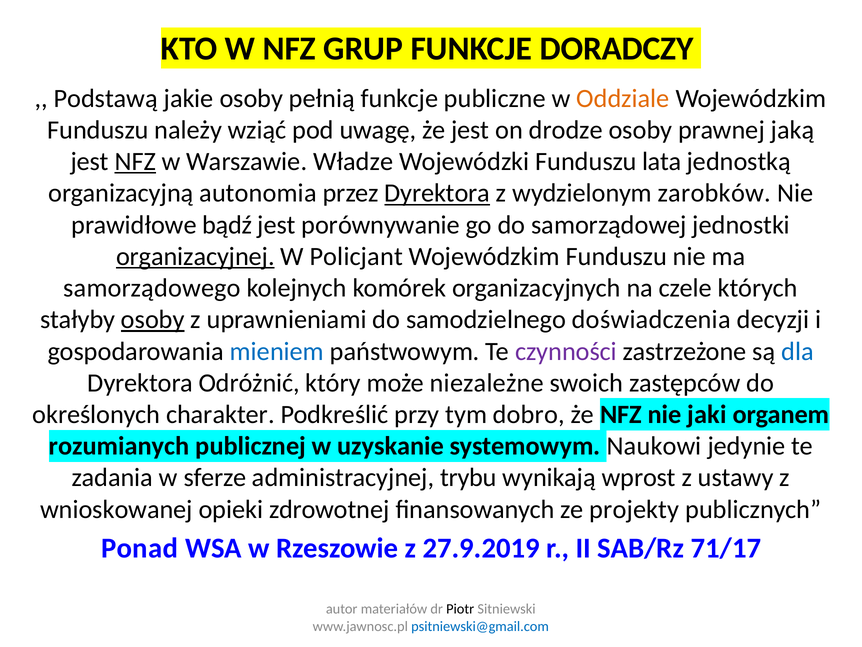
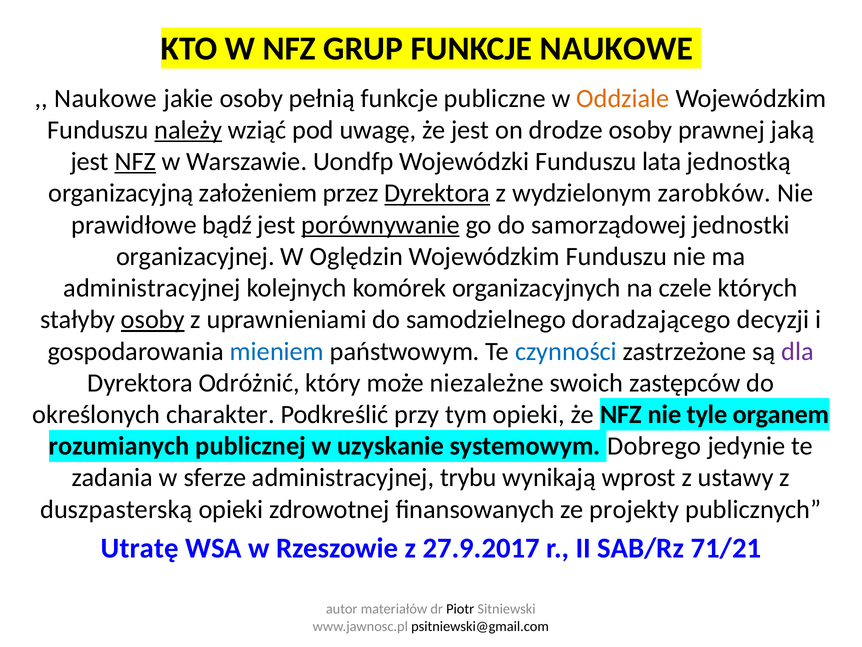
FUNKCJE DORADCZY: DORADCZY -> NAUKOWE (616, 48)
Podstawą: Podstawą -> Naukowe (106, 98)
należy underline: none -> present (188, 130)
Władze: Władze -> Uondfp (353, 161)
autonomia: autonomia -> założeniem (258, 193)
porównywanie underline: none -> present (381, 225)
organizacyjnej underline: present -> none (195, 256)
Policjant: Policjant -> Oględzin (356, 256)
samorządowego: samorządowego -> administracyjnej (152, 288)
doświadczenia: doświadczenia -> doradzającego (651, 319)
czynności colour: purple -> blue (566, 351)
dla colour: blue -> purple (797, 351)
tym dobro: dobro -> opieki (529, 414)
jaki: jaki -> tyle (707, 414)
Naukowi: Naukowi -> Dobrego (654, 446)
wnioskowanej: wnioskowanej -> duszpasterską (116, 509)
Ponad: Ponad -> Utratę (140, 548)
27.9.2019: 27.9.2019 -> 27.9.2017 (481, 548)
71/17: 71/17 -> 71/21 (726, 548)
psitniewski@gmail.com colour: blue -> black (480, 626)
